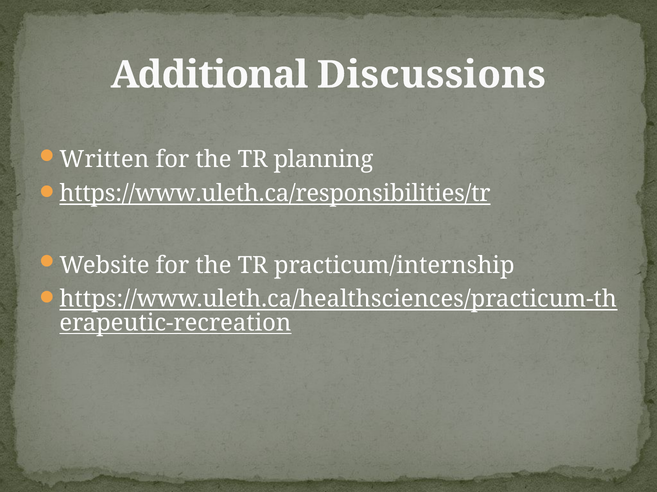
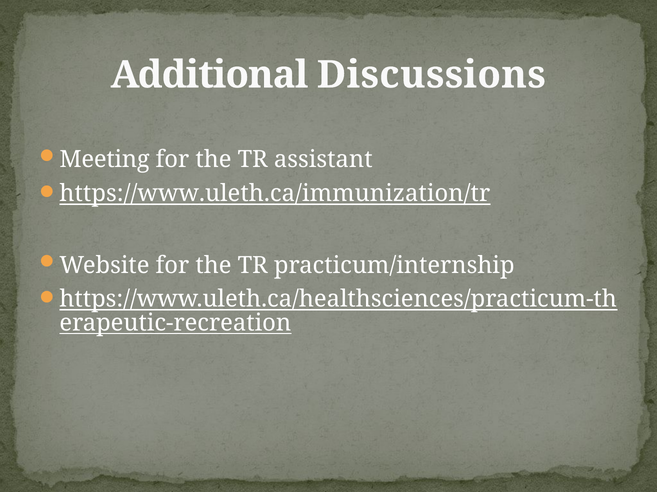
Written: Written -> Meeting (105, 160)
planning: planning -> assistant (323, 160)
https://www.uleth.ca/responsibilities/tr: https://www.uleth.ca/responsibilities/tr -> https://www.uleth.ca/immunization/tr (275, 194)
